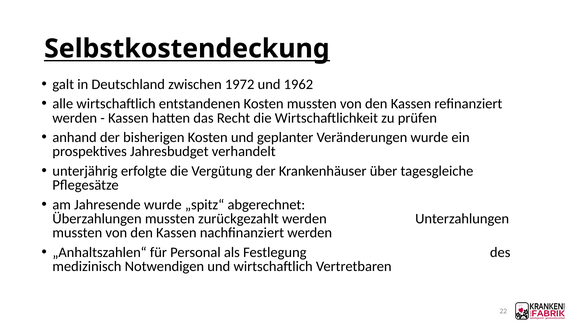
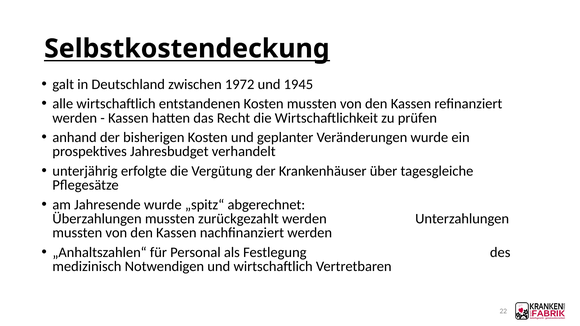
1962: 1962 -> 1945 (298, 84)
